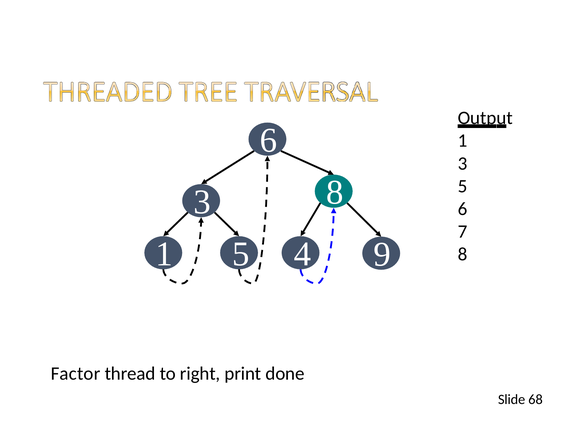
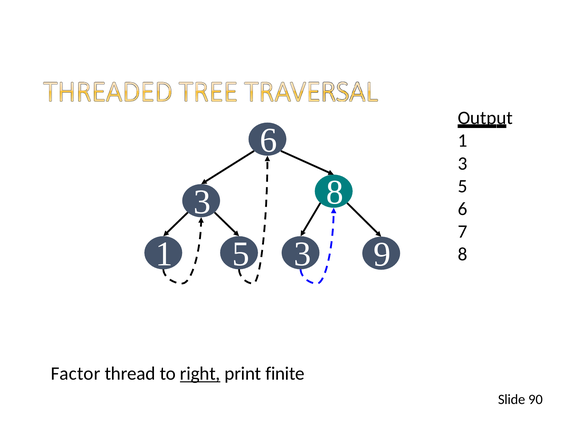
5 4: 4 -> 3 (302, 254)
right underline: none -> present (200, 374)
done: done -> finite (285, 374)
68: 68 -> 90 (536, 400)
